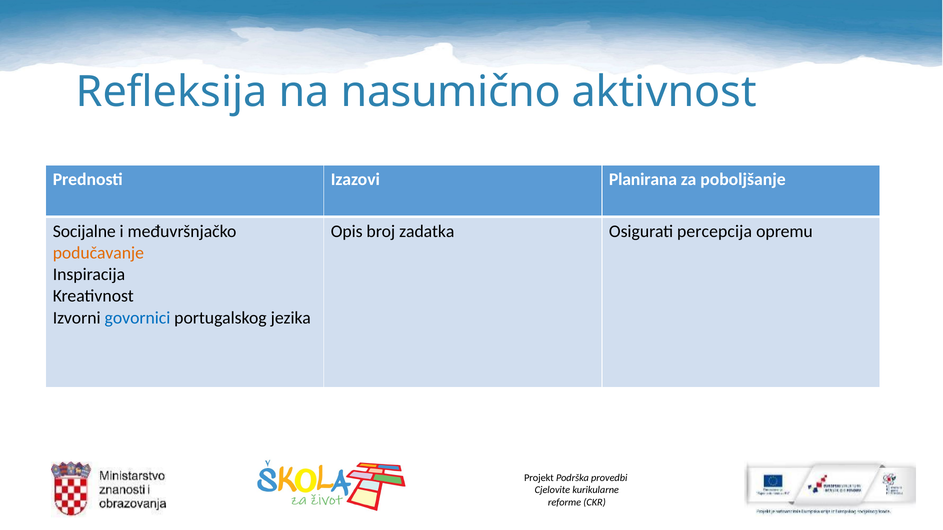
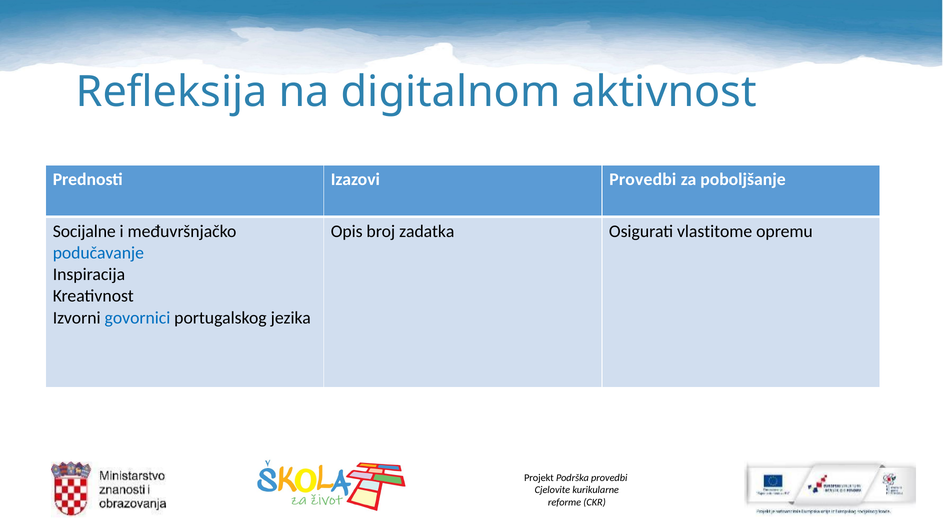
nasumično: nasumično -> digitalnom (451, 92)
Izazovi Planirana: Planirana -> Provedbi (643, 180)
percepcija: percepcija -> vlastitome (715, 232)
podučavanje colour: orange -> blue (98, 253)
